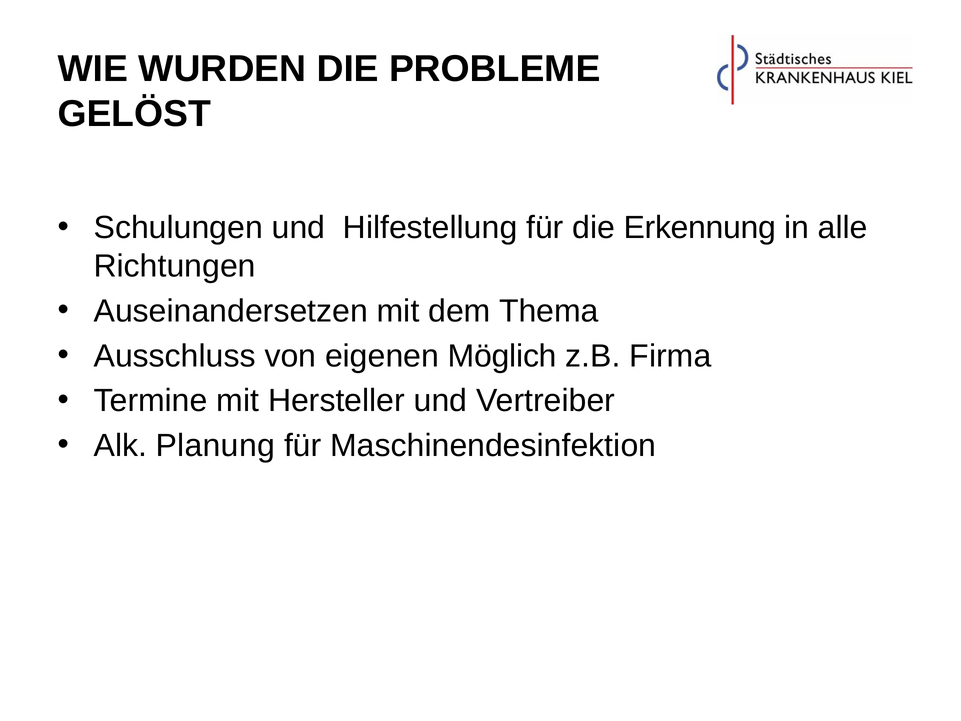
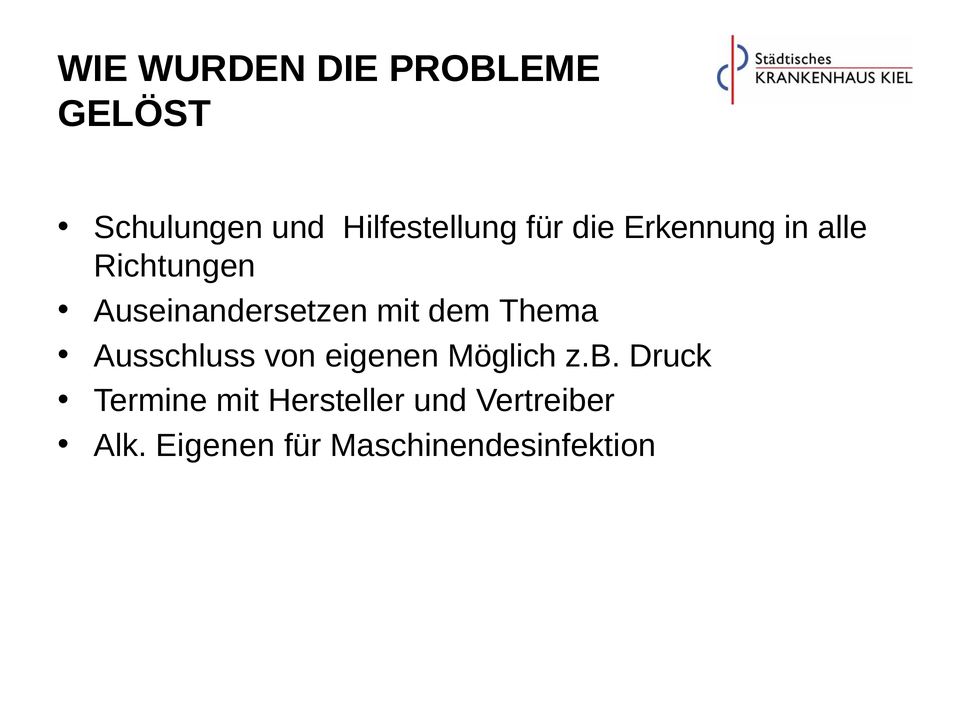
Firma: Firma -> Druck (671, 356)
Alk Planung: Planung -> Eigenen (215, 446)
